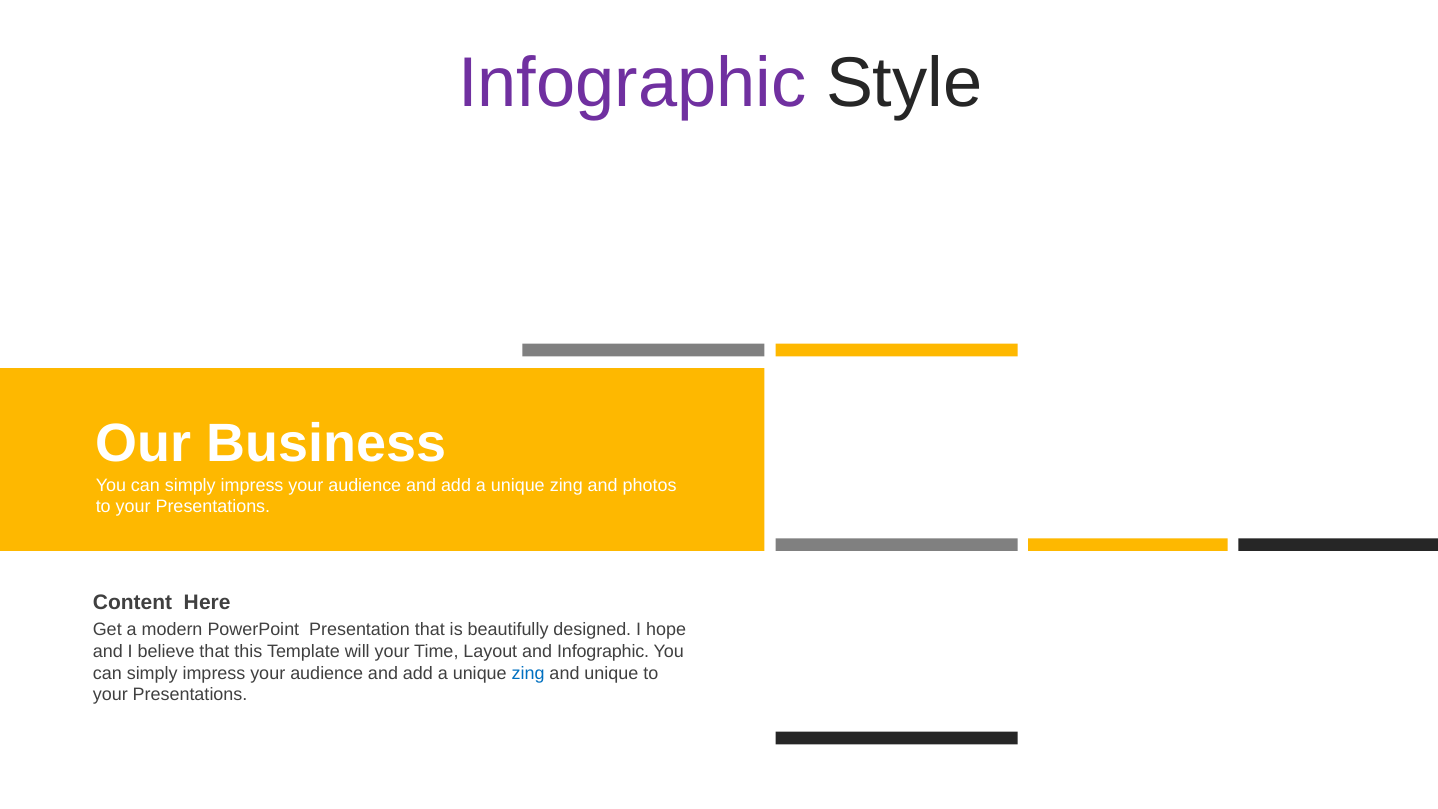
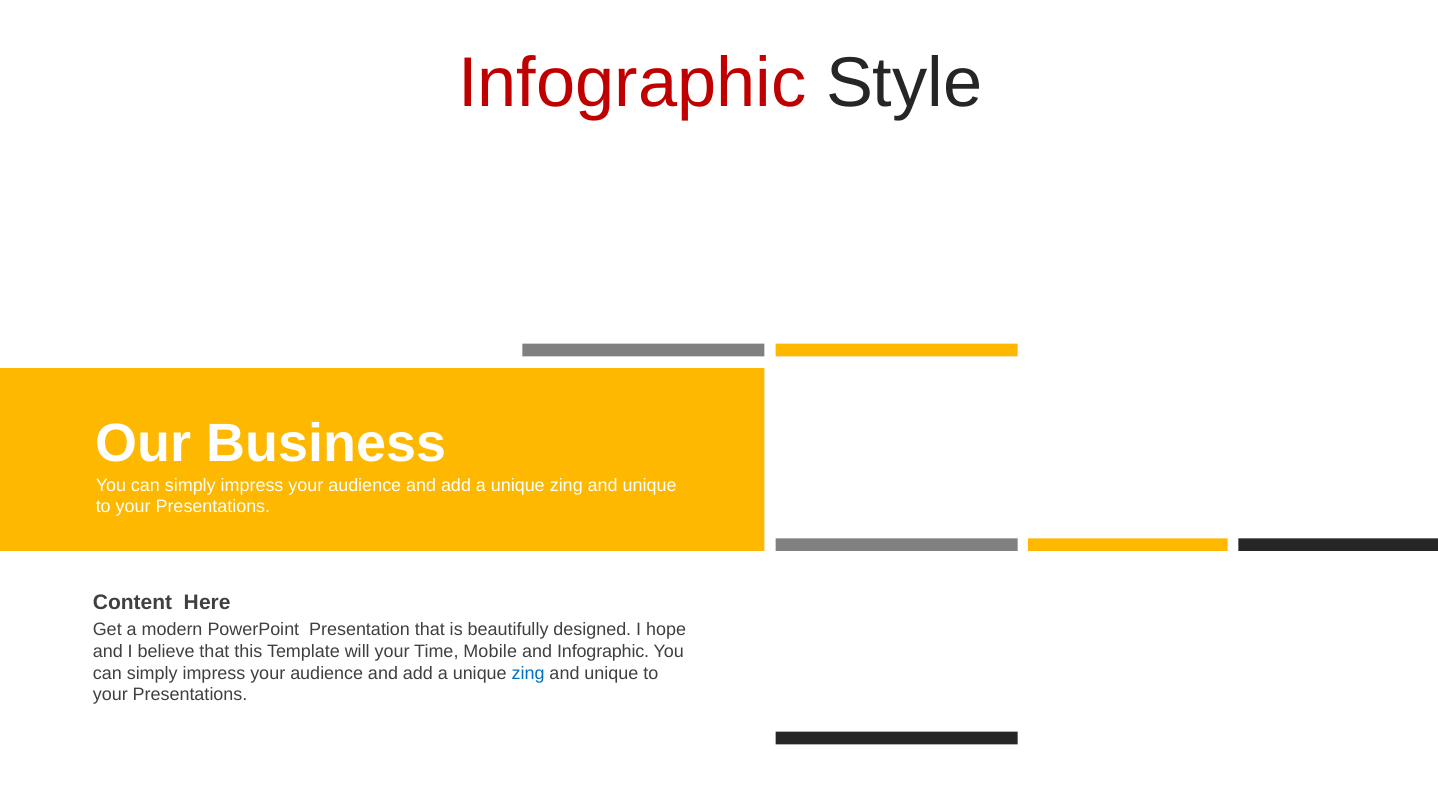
Infographic colour: purple -> red (632, 83)
photos: photos -> unique (650, 485)
Layout: Layout -> Mobile (490, 651)
